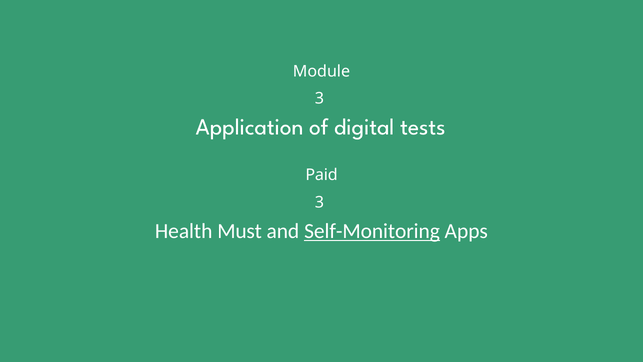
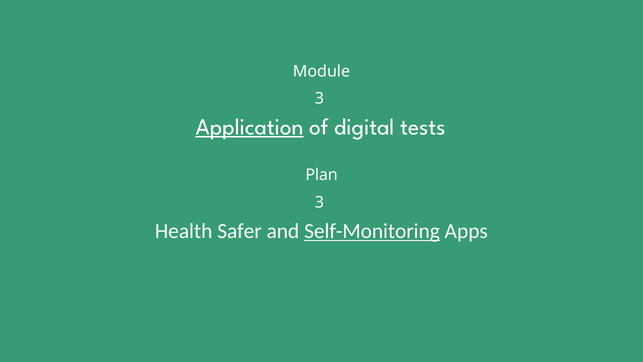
Application underline: none -> present (249, 127)
Paid: Paid -> Plan (322, 175)
Must: Must -> Safer (240, 231)
